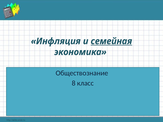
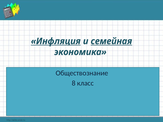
Инфляция underline: none -> present (56, 41)
